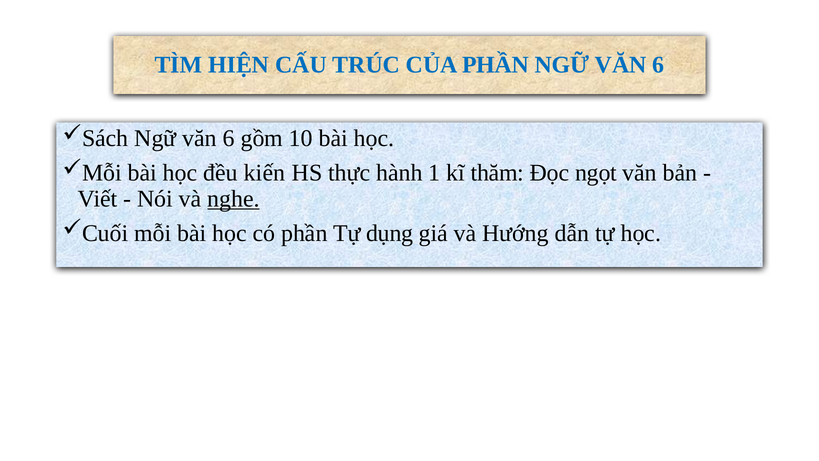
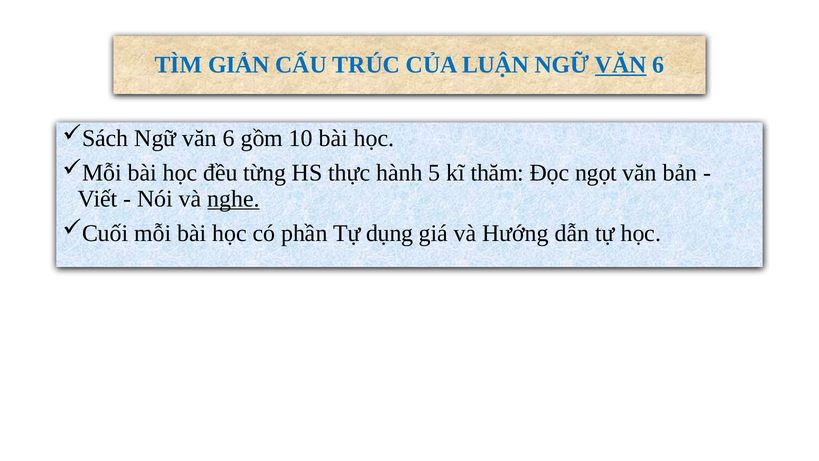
HIỆN: HIỆN -> GIẢN (239, 65)
CỦA PHẦN: PHẦN -> LUẬN (496, 65)
VĂN underline: none -> present (621, 65)
kiến: kiến -> từng (265, 173)
1: 1 -> 5 (434, 173)
